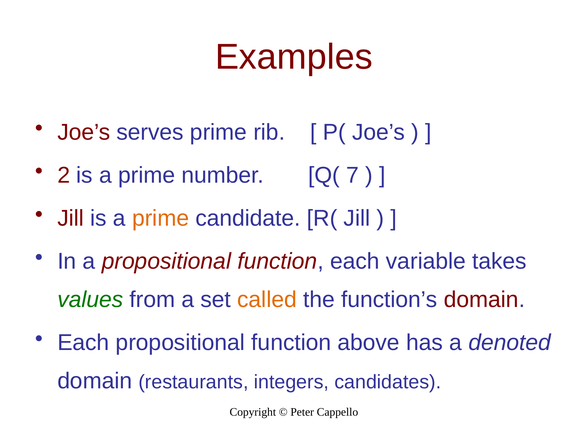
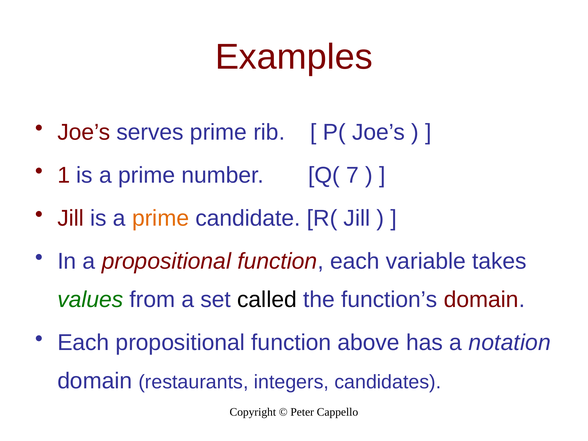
2: 2 -> 1 (64, 175)
called colour: orange -> black (267, 300)
denoted: denoted -> notation (510, 343)
